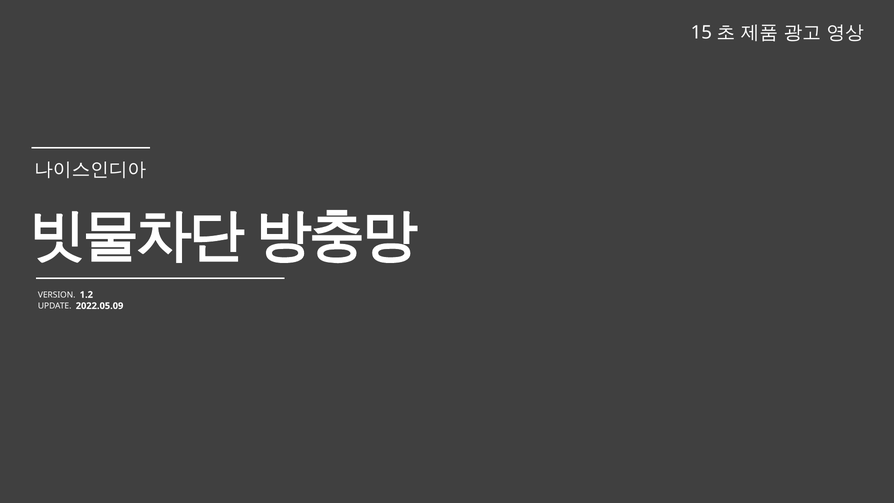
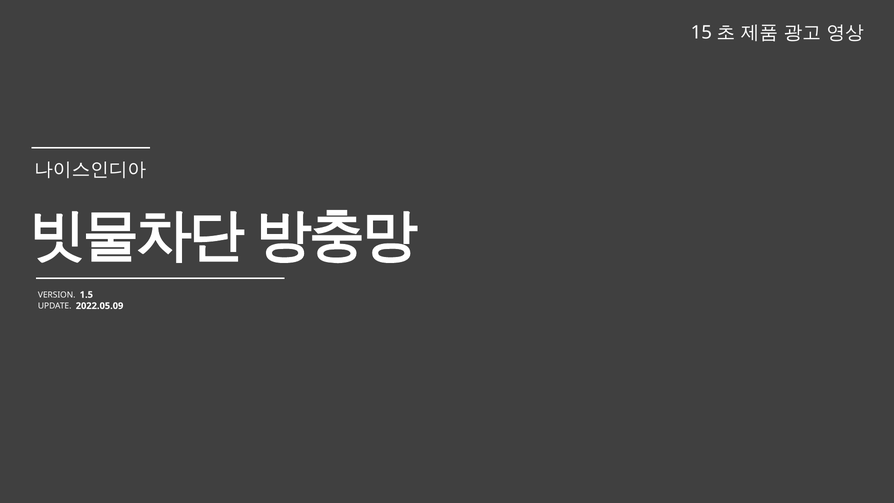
1.2: 1.2 -> 1.5 (86, 295)
